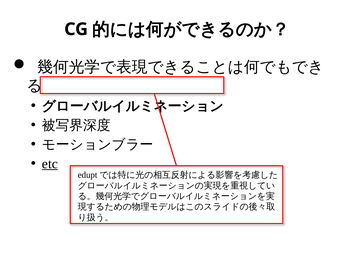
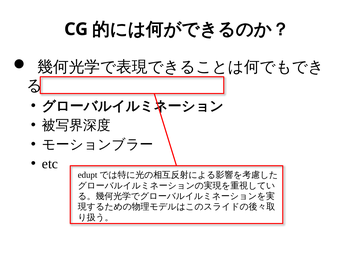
etc underline: present -> none (50, 164)
